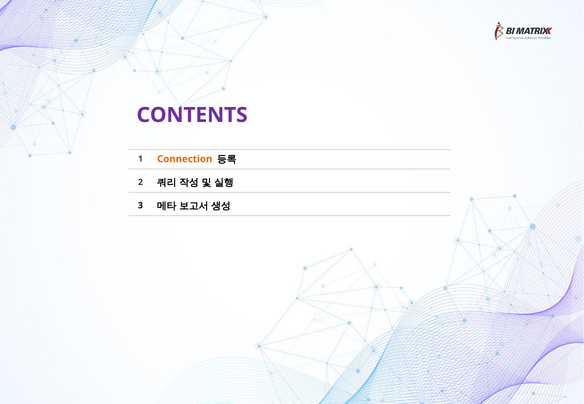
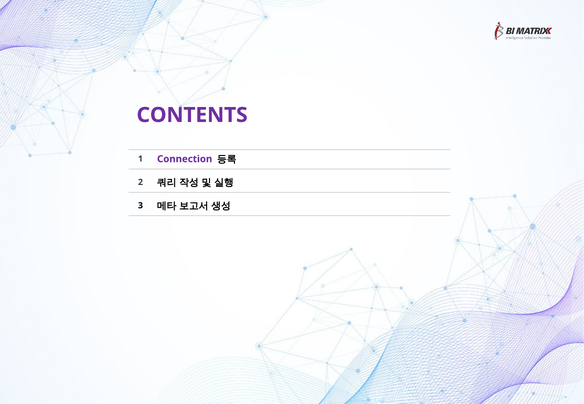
Connection colour: orange -> purple (185, 159)
